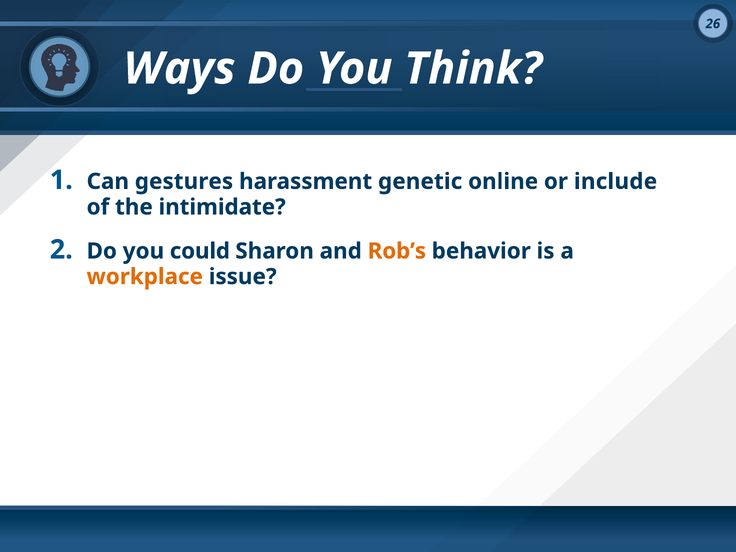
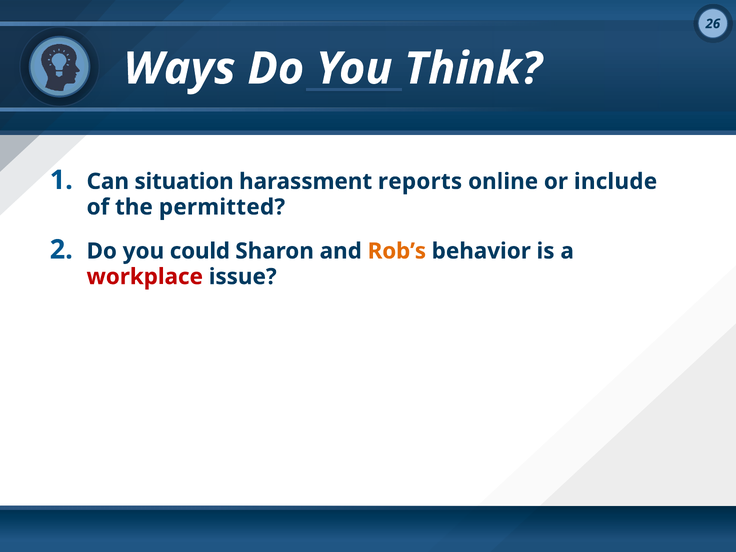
gestures: gestures -> situation (184, 181)
genetic: genetic -> reports (420, 181)
intimidate: intimidate -> permitted (222, 207)
workplace colour: orange -> red (145, 277)
